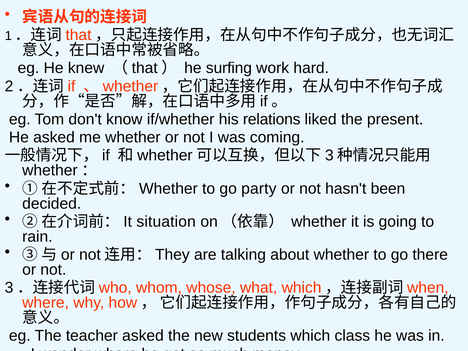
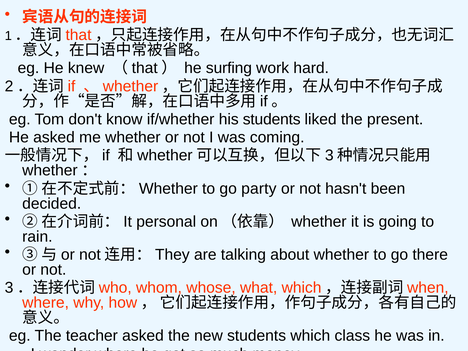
his relations: relations -> students (272, 119)
situation: situation -> personal (166, 222)
